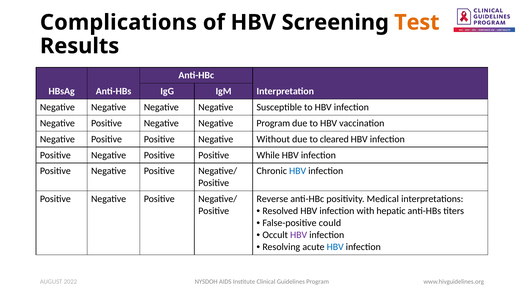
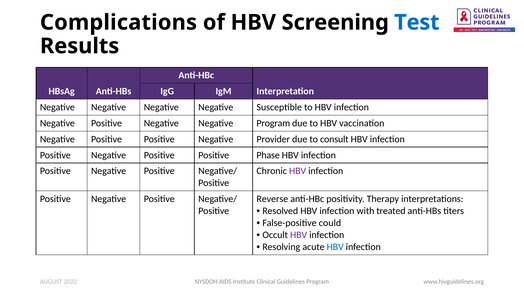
Test colour: orange -> blue (417, 22)
Without: Without -> Provider (273, 139)
cleared: cleared -> consult (334, 139)
While: While -> Phase (268, 155)
HBV colour: blue -> purple (298, 171)
Medical: Medical -> Therapy (383, 199)
hepatic: hepatic -> treated (391, 211)
